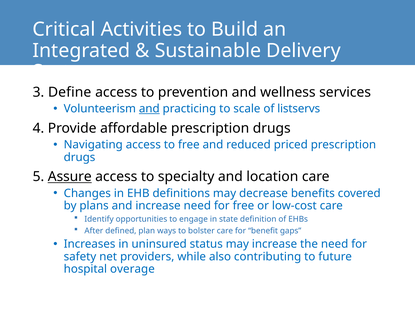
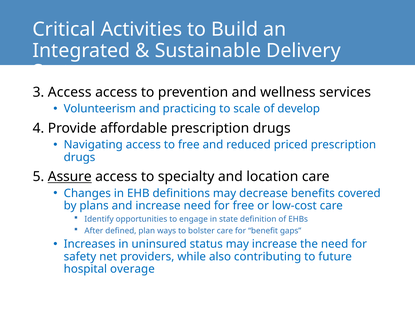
3 Define: Define -> Access (70, 92)
and underline: present -> none (149, 109)
listservs: listservs -> develop (299, 109)
